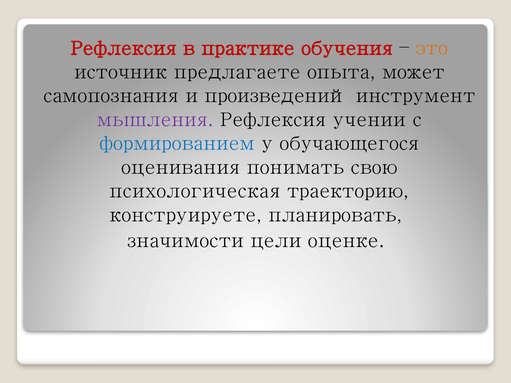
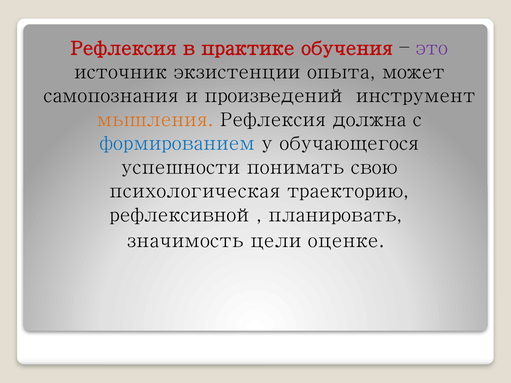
это colour: orange -> purple (432, 48)
предлагаете: предлагаете -> экзистенции (237, 72)
мышления colour: purple -> orange (155, 120)
учении: учении -> должна (370, 120)
оценивания: оценивания -> успешности (181, 167)
конструируете: конструируете -> рефлексивной (186, 215)
значимости: значимости -> значимость (185, 241)
